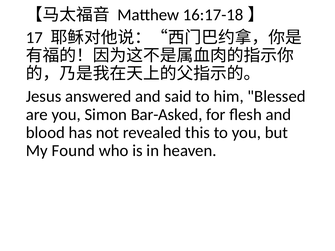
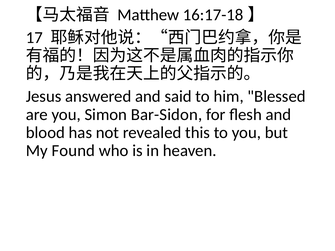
Bar-Asked: Bar-Asked -> Bar-Sidon (167, 115)
